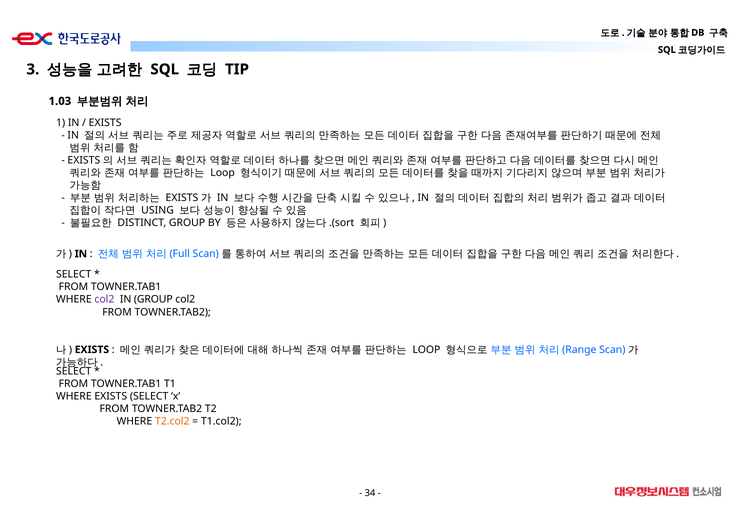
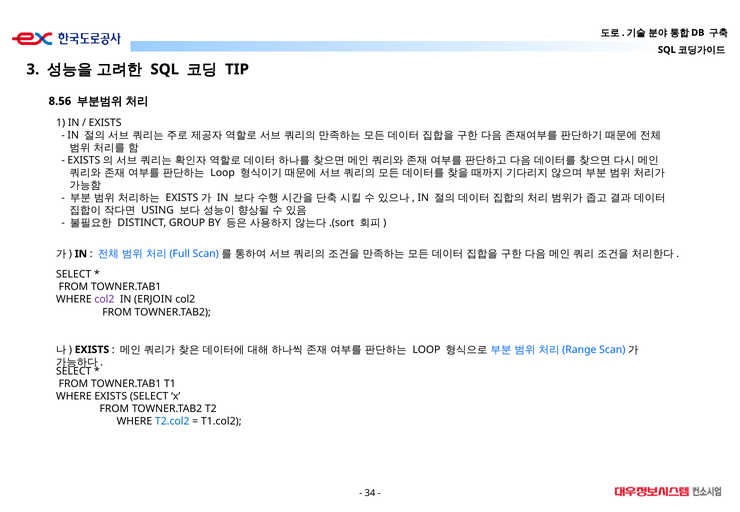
1.03: 1.03 -> 8.56 (60, 101)
IN GROUP: GROUP -> ERJOIN (153, 300)
T2.col2 colour: orange -> blue (172, 422)
